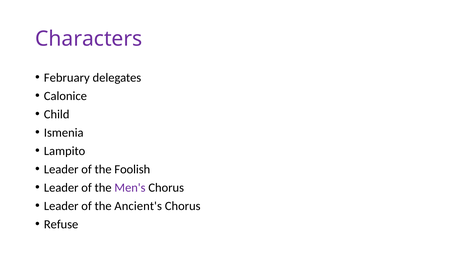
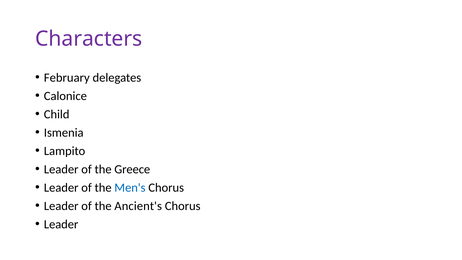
Foolish: Foolish -> Greece (132, 169)
Men's colour: purple -> blue (130, 188)
Refuse: Refuse -> Leader (61, 224)
